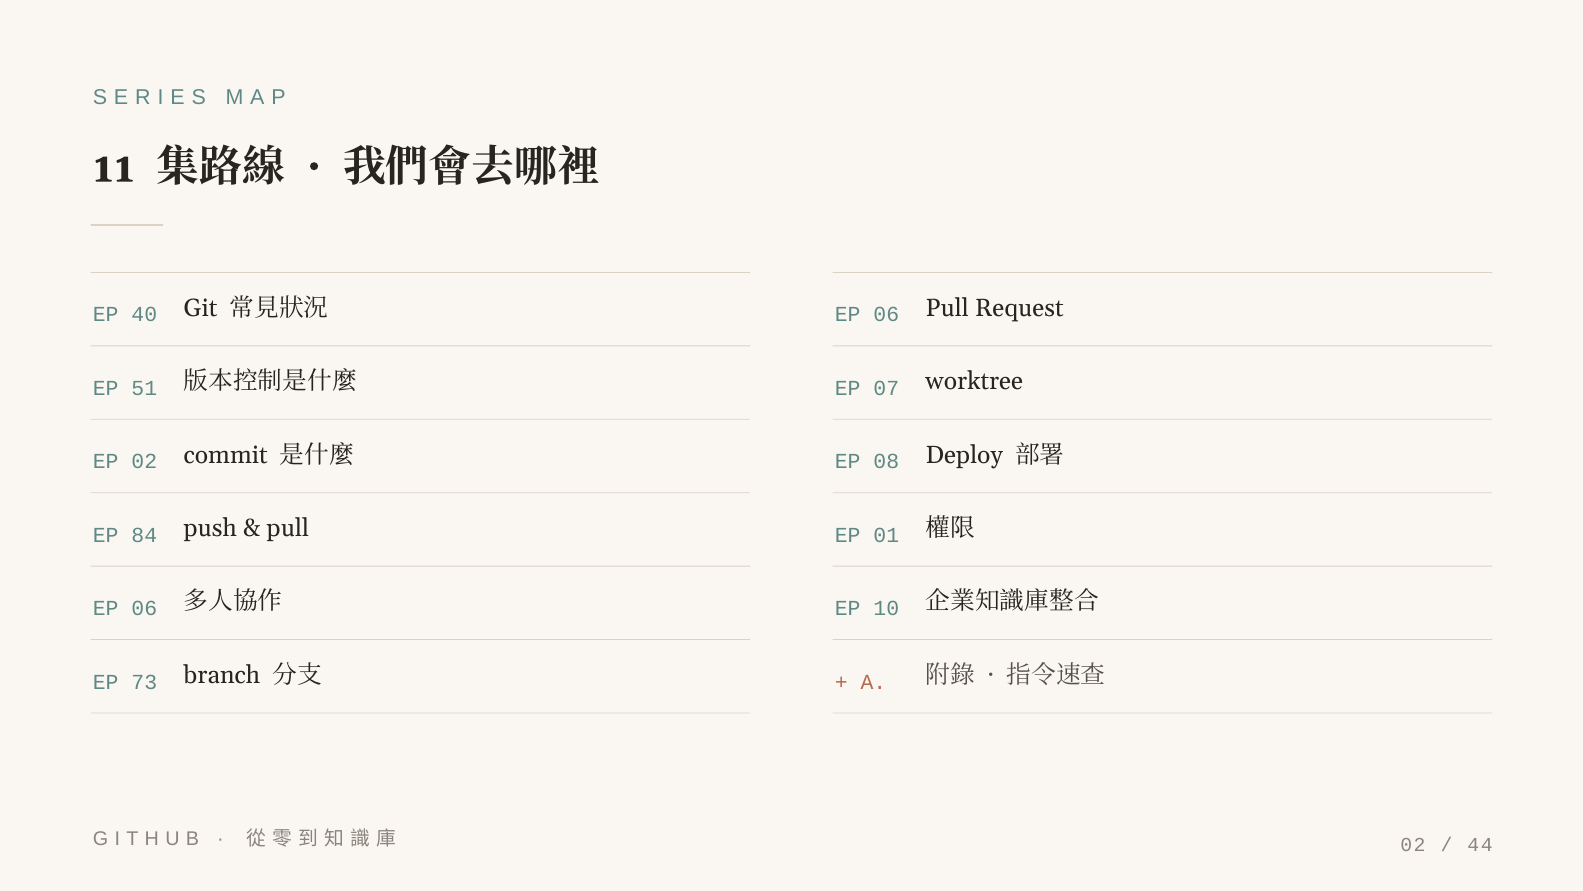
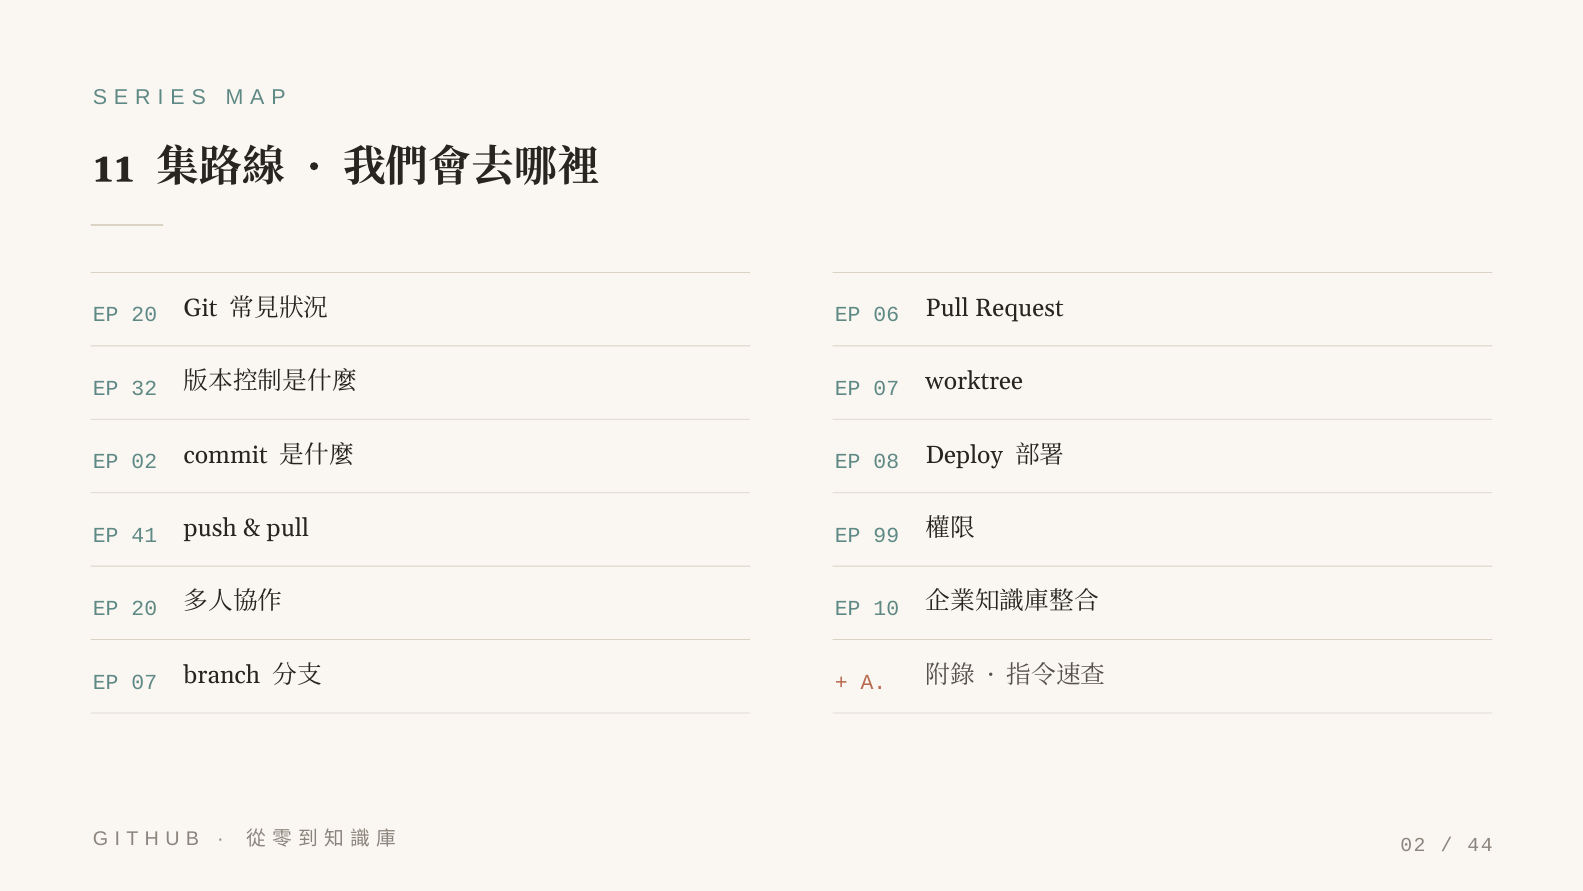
40: 40 -> 20 (144, 315)
51: 51 -> 32 (144, 388)
84: 84 -> 41 (144, 535)
01: 01 -> 99 (886, 535)
06: 06 -> 20 (144, 608)
73: 73 -> 07 (144, 682)
